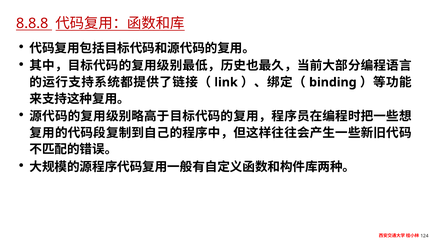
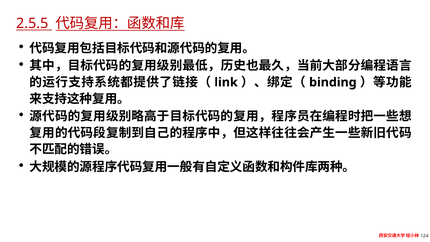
8.8.8: 8.8.8 -> 2.5.5 (32, 23)
